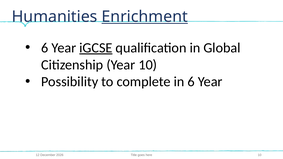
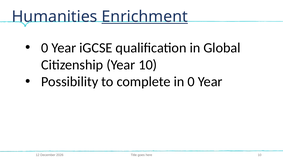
6: 6 -> 0 (45, 48)
iGCSE underline: present -> none (96, 48)
in 6: 6 -> 0 (191, 82)
